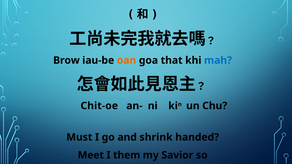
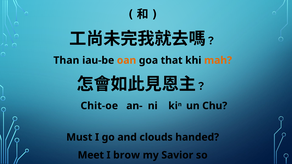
Brow: Brow -> Than (66, 60)
mah colour: blue -> orange (218, 60)
shrink: shrink -> clouds (156, 137)
them: them -> brow (127, 155)
